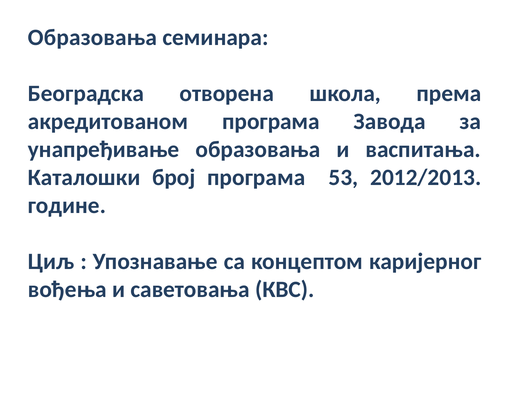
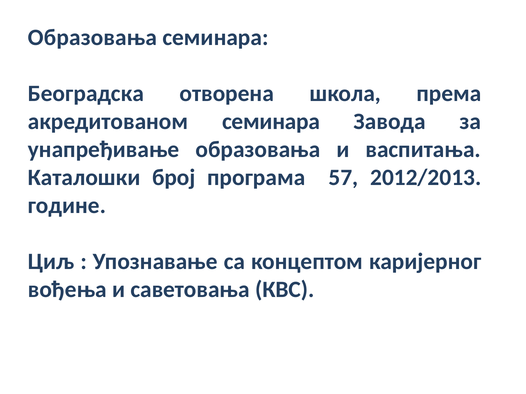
акредитованом програма: програма -> семинара (271, 122)
53: 53 -> 57 (343, 178)
